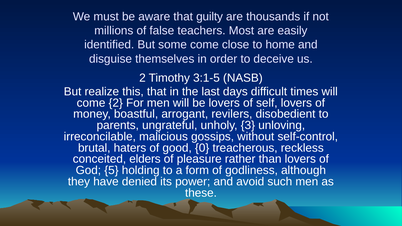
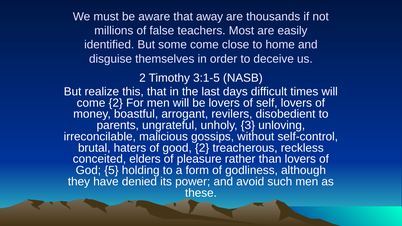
guilty: guilty -> away (210, 17)
good 0: 0 -> 2 (202, 148)
